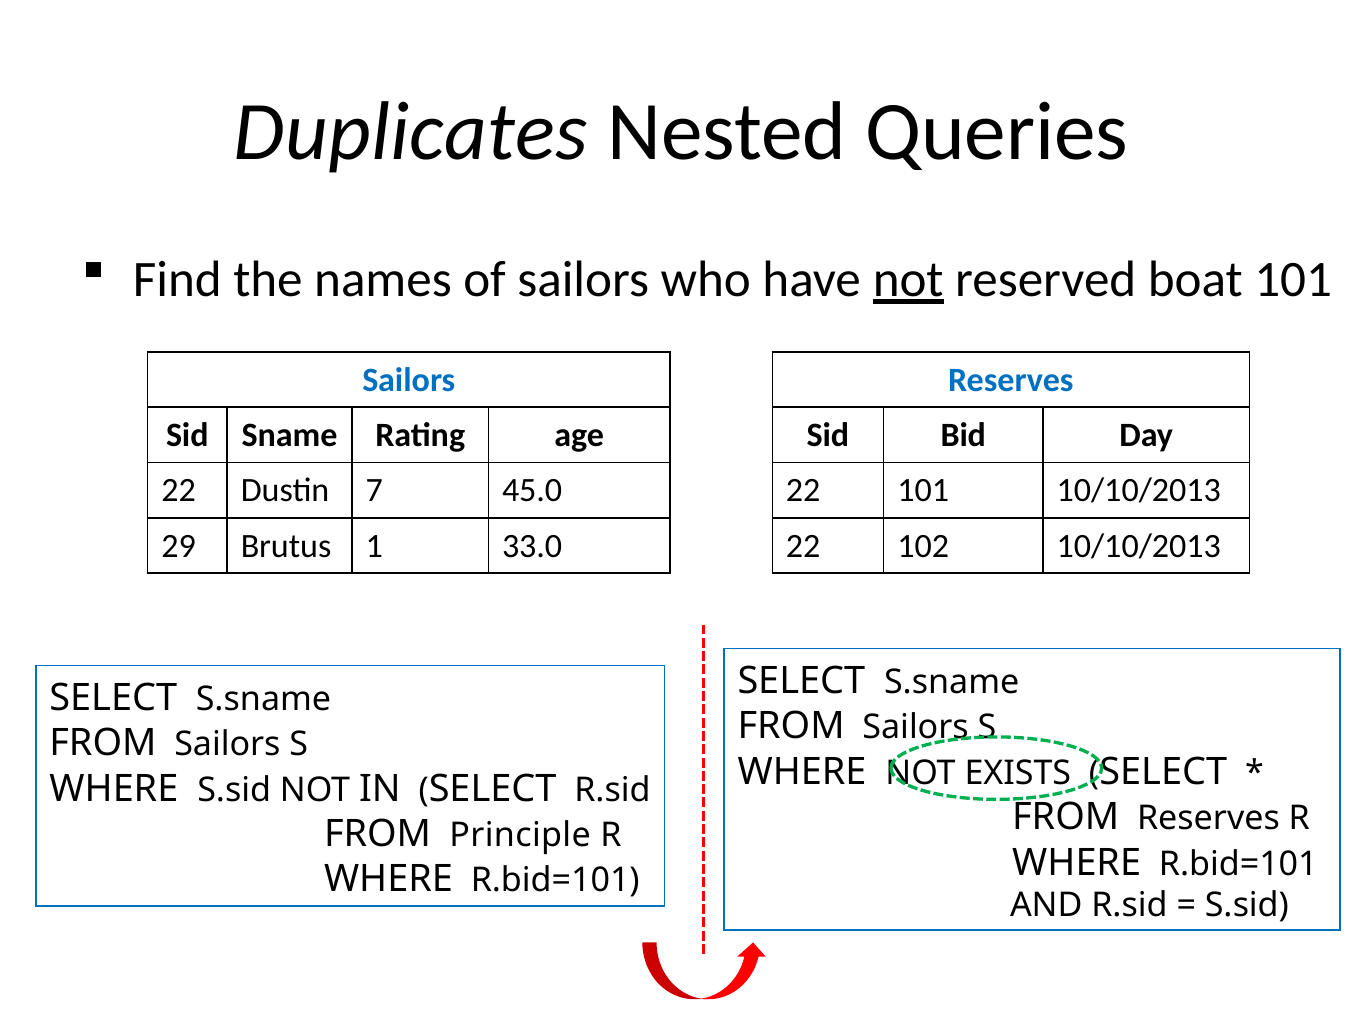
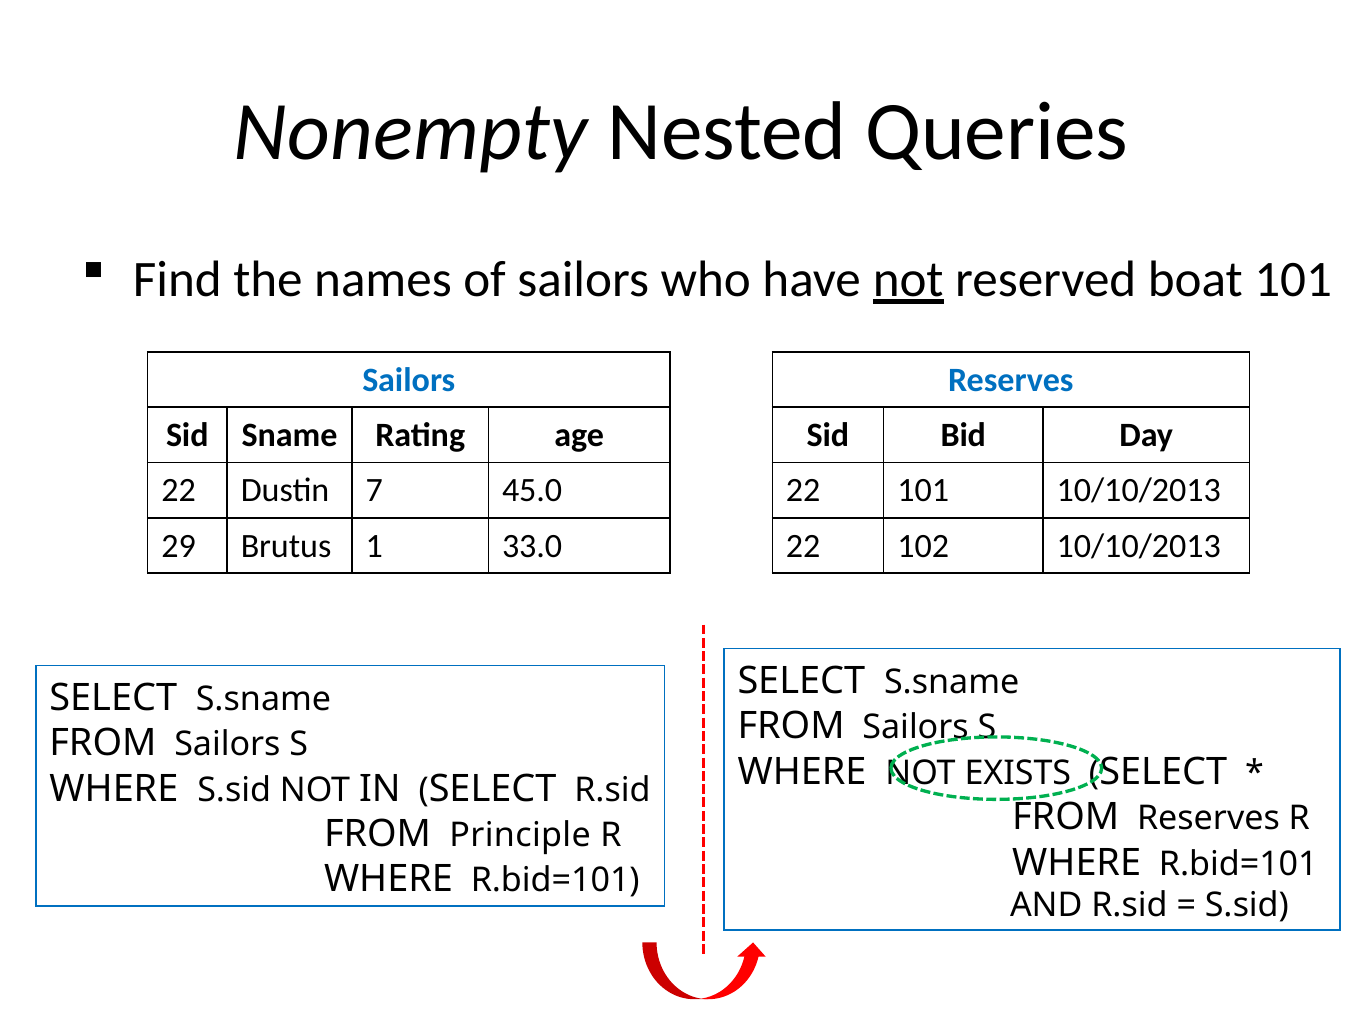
Duplicates: Duplicates -> Nonempty (411, 132)
